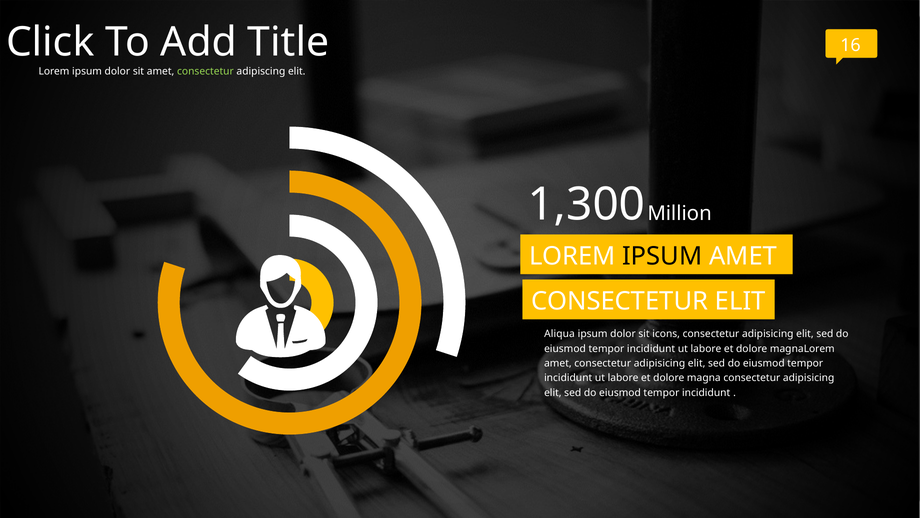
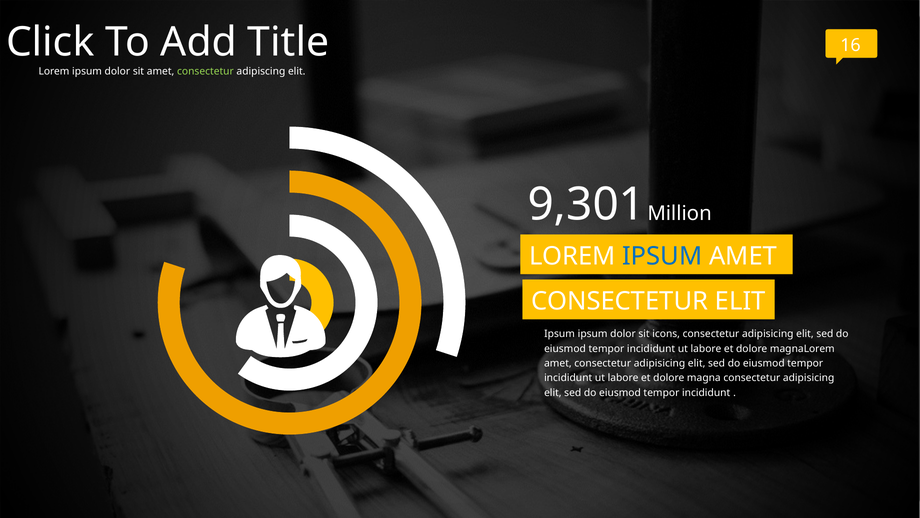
1,300: 1,300 -> 9,301 (586, 205)
IPSUM colour: black -> blue (662, 256)
Aliqua: Aliqua -> Ipsum (560, 334)
